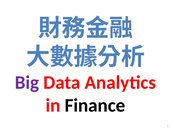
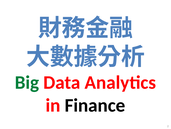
Big colour: purple -> green (27, 82)
